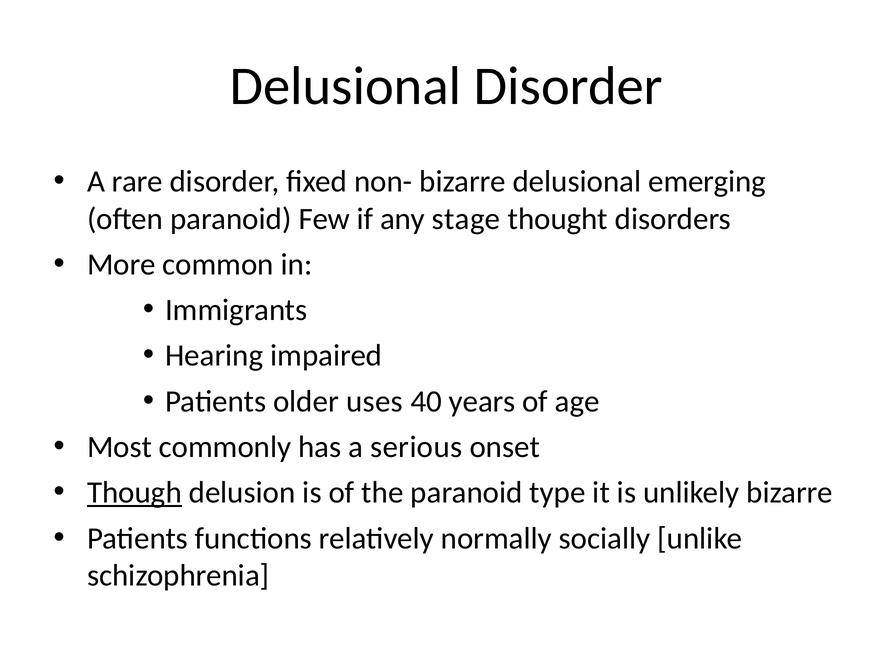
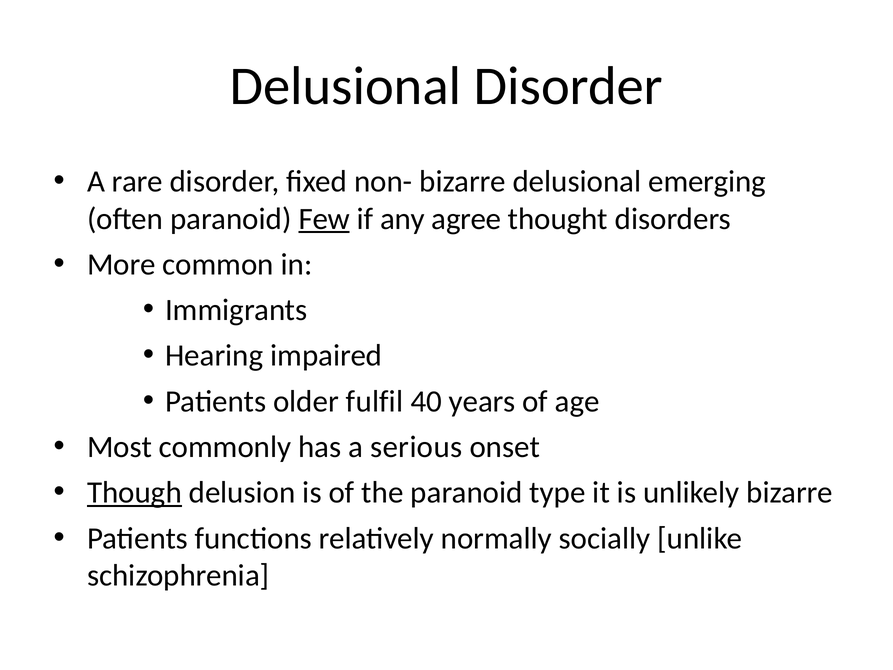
Few underline: none -> present (324, 219)
stage: stage -> agree (466, 219)
uses: uses -> fulfil (375, 401)
